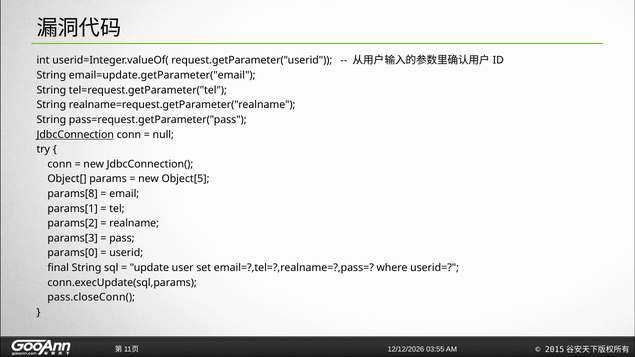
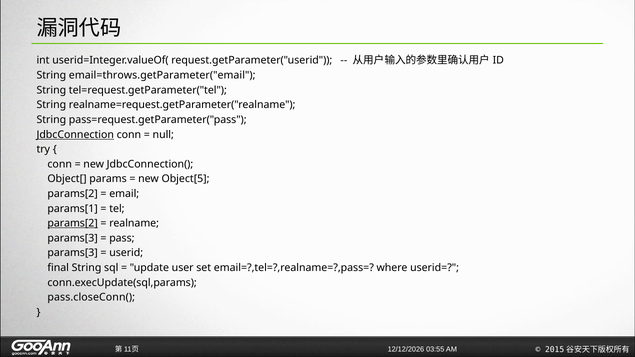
email=update.getParameter("email: email=update.getParameter("email -> email=throws.getParameter("email (162, 75)
params[8: params[8 -> params[2 (73, 194)
params[2 underline: none -> present (73, 223)
params[0: params[0 -> params[3 (73, 253)
